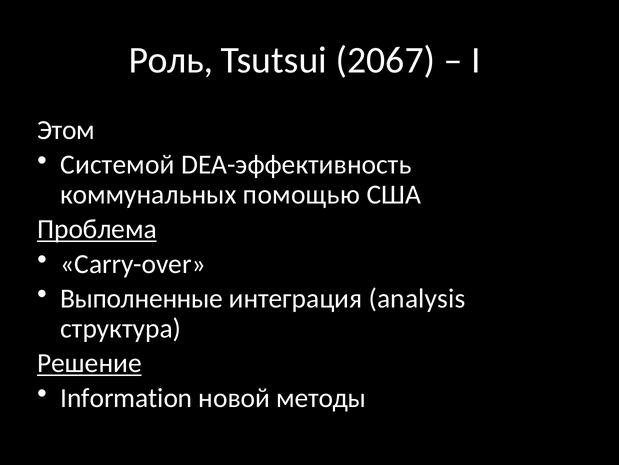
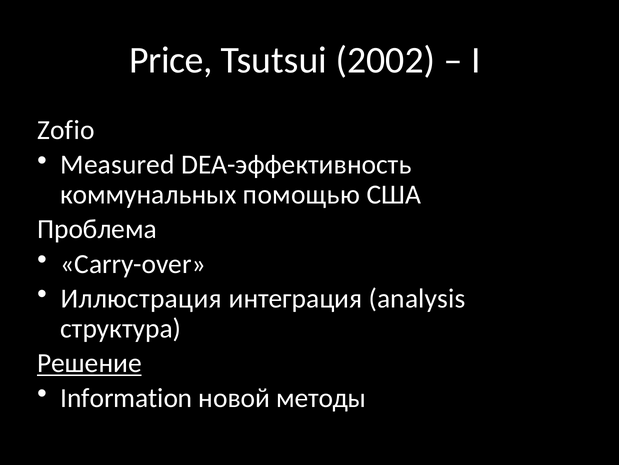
Роль: Роль -> Price (171, 60)
2067: 2067 -> 2002 (385, 60)
Этом: Этом -> Zofio (66, 130)
Системой: Системой -> Measured (118, 165)
Проблема underline: present -> none (97, 229)
Выполненные: Выполненные -> Иллюстрация (141, 298)
